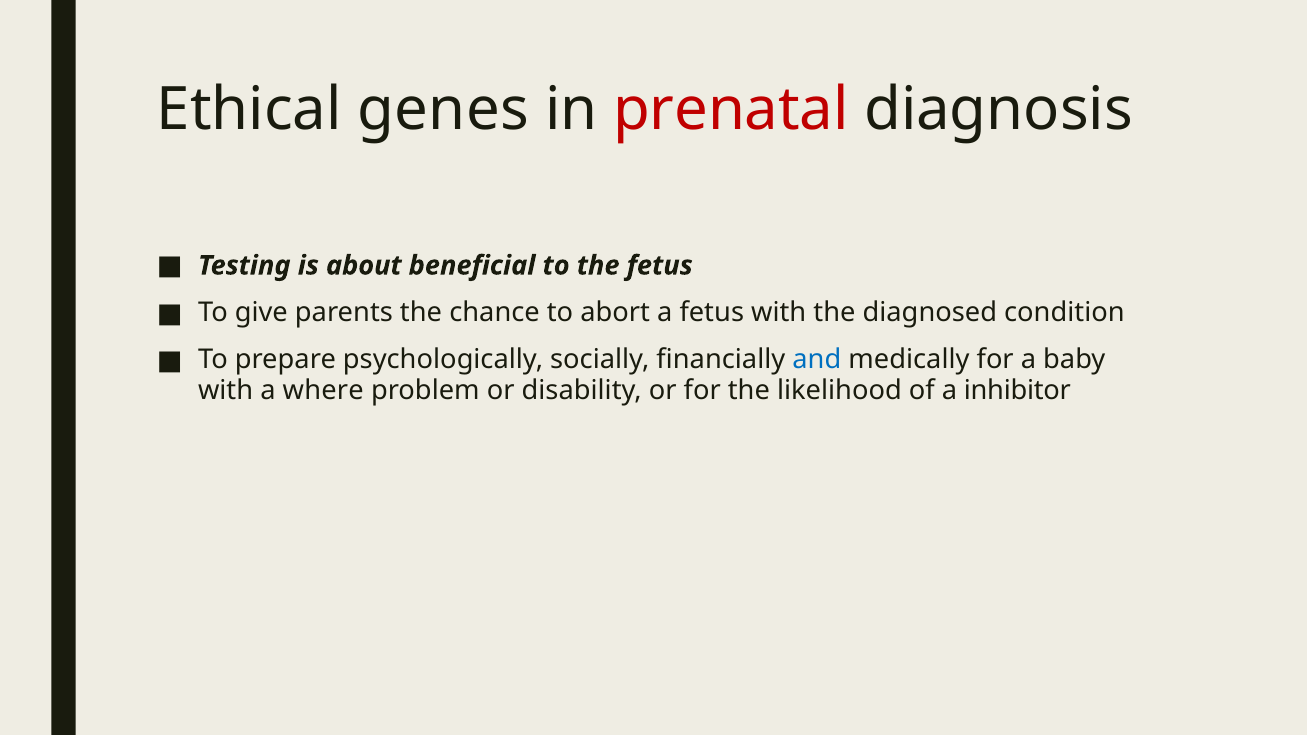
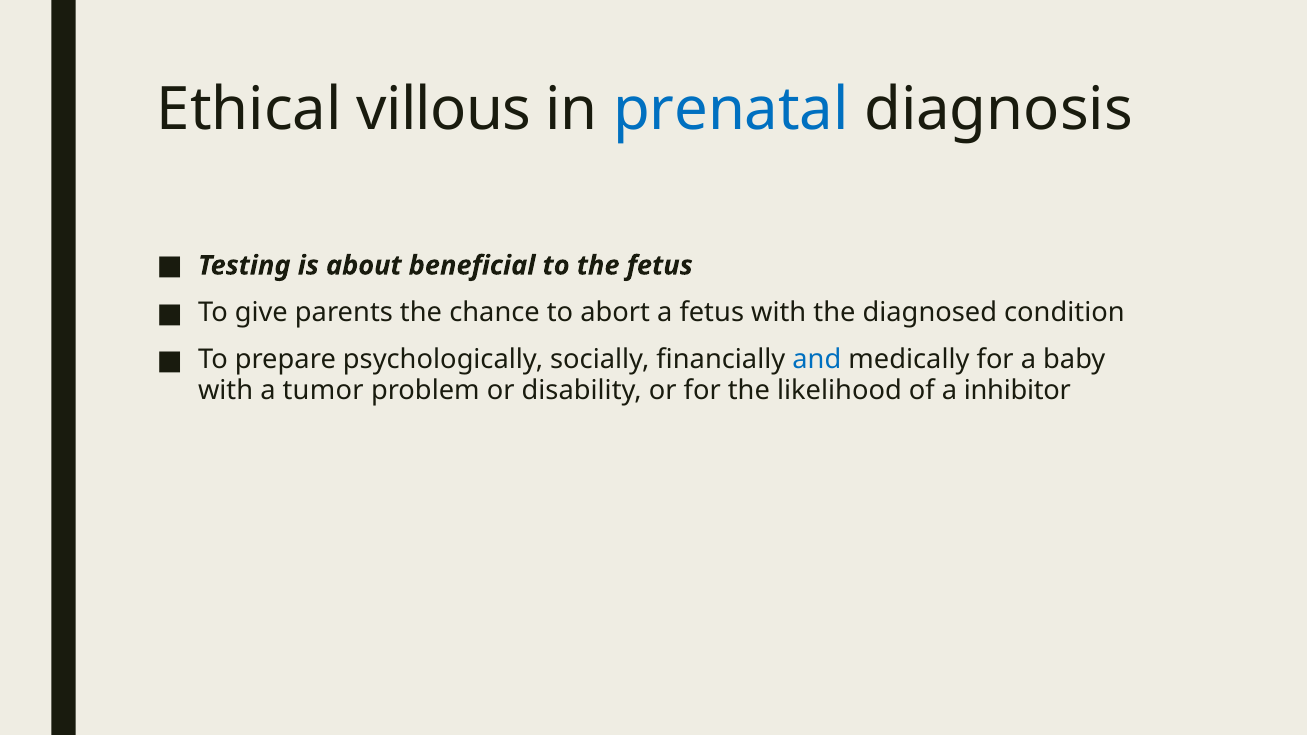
genes: genes -> villous (444, 110)
prenatal colour: red -> blue (731, 110)
where: where -> tumor (323, 391)
